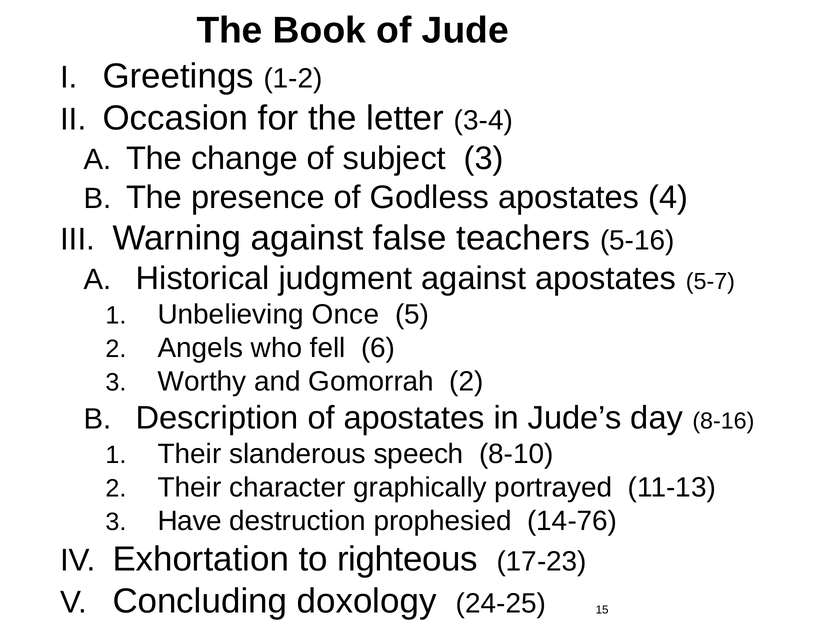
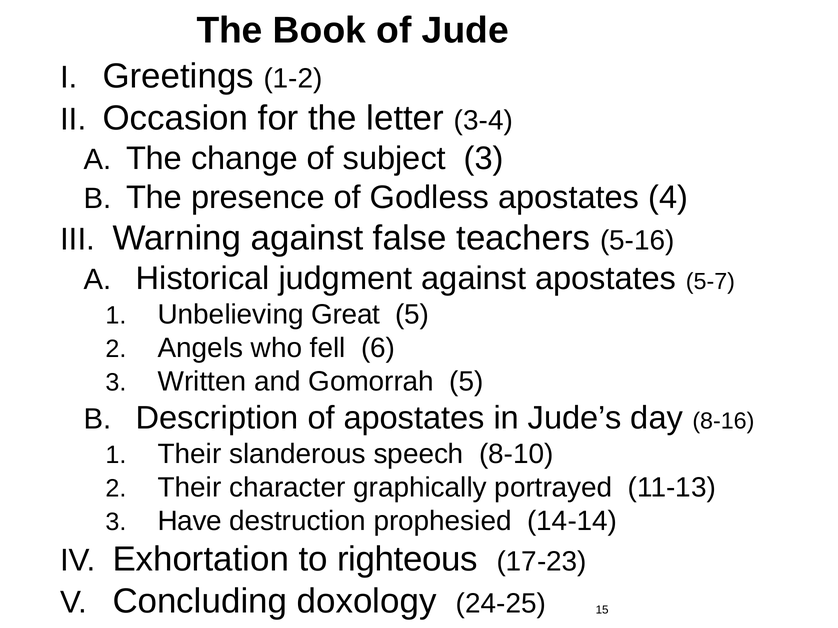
Once: Once -> Great (346, 315)
Worthy: Worthy -> Written (202, 382)
Gomorrah 2: 2 -> 5 (467, 382)
14-76: 14-76 -> 14-14 (572, 522)
